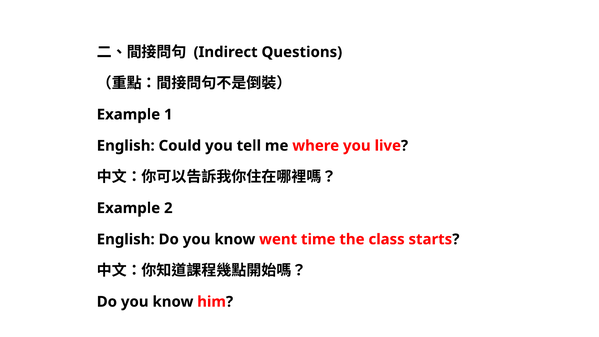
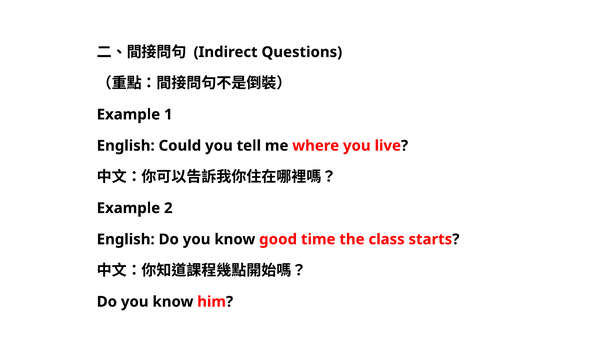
went: went -> good (278, 239)
